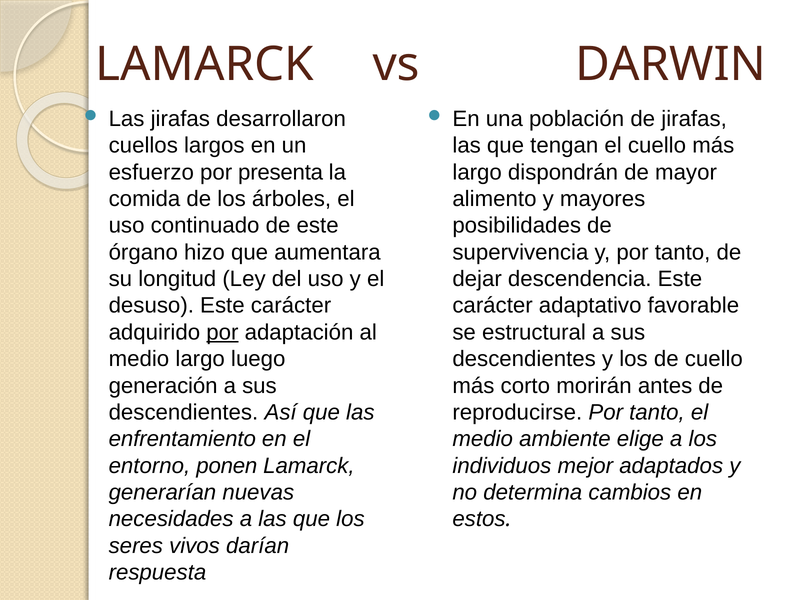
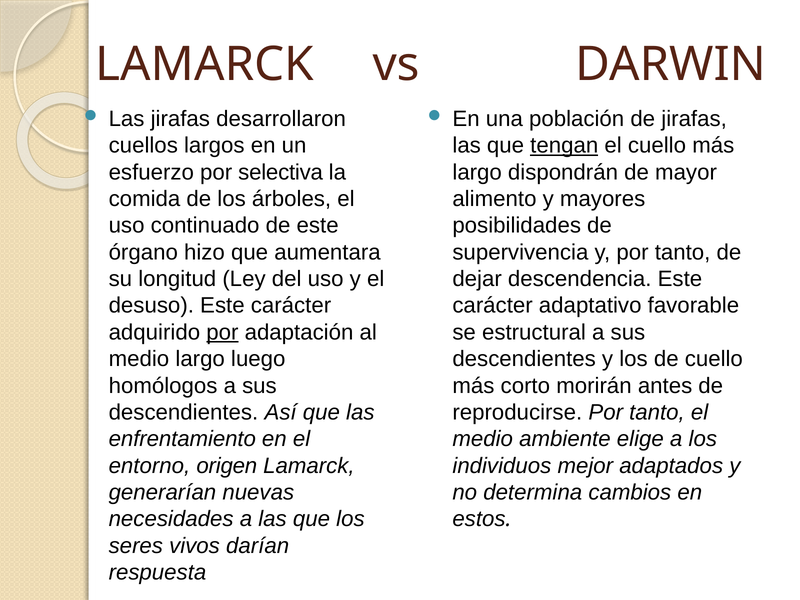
tengan underline: none -> present (564, 146)
presenta: presenta -> selectiva (281, 172)
generación: generación -> homólogos (163, 386)
ponen: ponen -> origen (227, 466)
